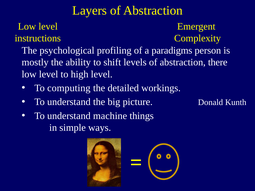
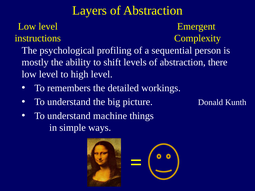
paradigms: paradigms -> sequential (172, 50)
computing: computing -> remembers (69, 88)
